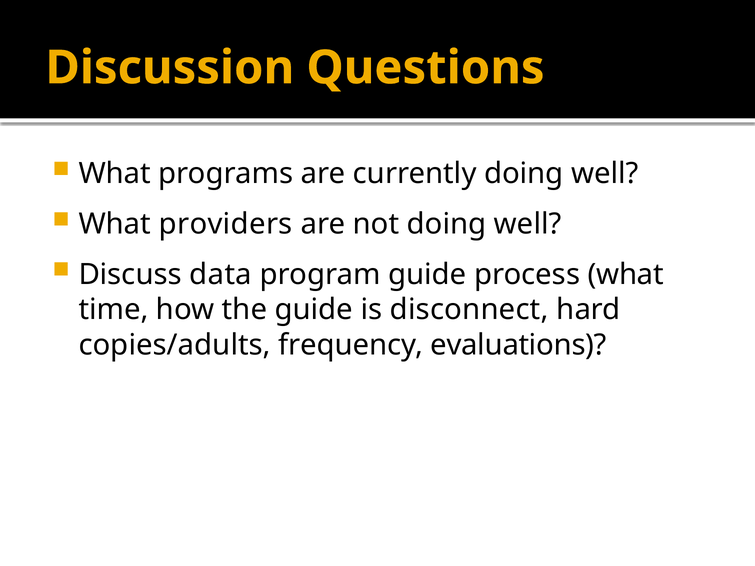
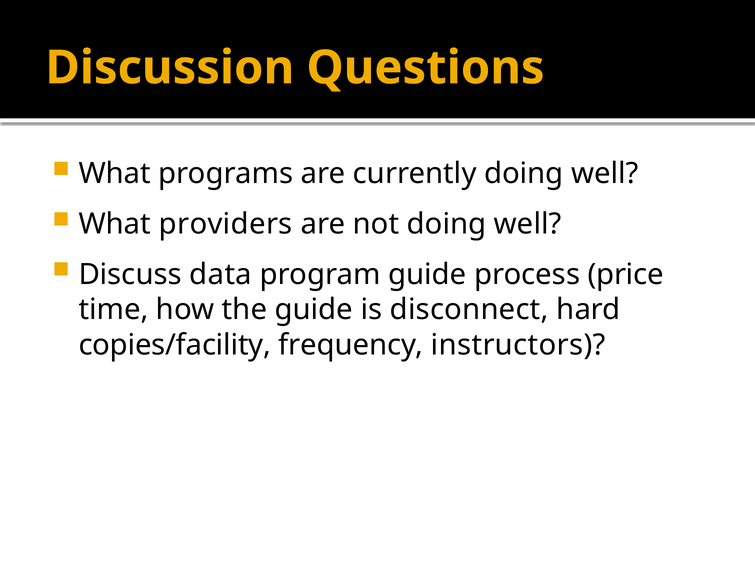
process what: what -> price (626, 275)
copies/adults: copies/adults -> copies/facility (175, 345)
evaluations: evaluations -> instructors (518, 345)
